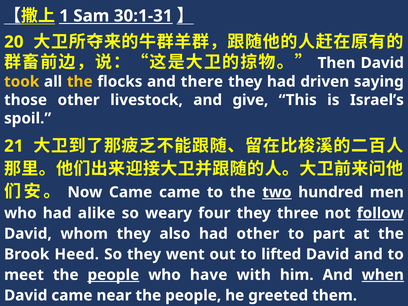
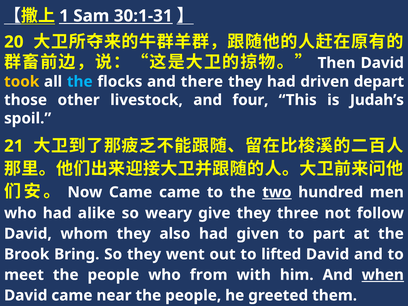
the colour: yellow -> light blue (80, 82)
saying: saying -> depart (379, 82)
give: give -> four (250, 100)
Israel’s: Israel’s -> Judah’s (377, 100)
four: four -> give (214, 213)
follow underline: present -> none (380, 213)
had other: other -> given (258, 234)
Heed: Heed -> Bring (77, 254)
people underline: present -> none (113, 275)
have: have -> from (209, 275)
